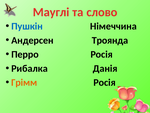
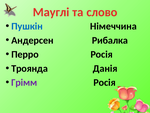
Троянда: Троянда -> Рибалка (110, 40)
Рибалка: Рибалка -> Троянда (30, 68)
Грімм colour: orange -> purple (24, 82)
